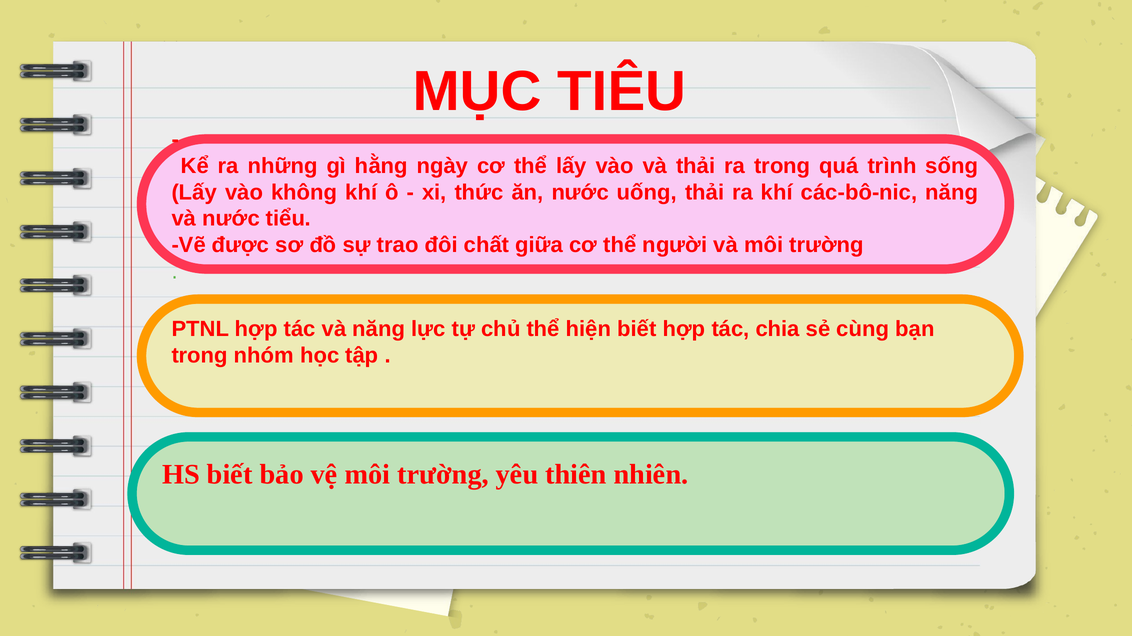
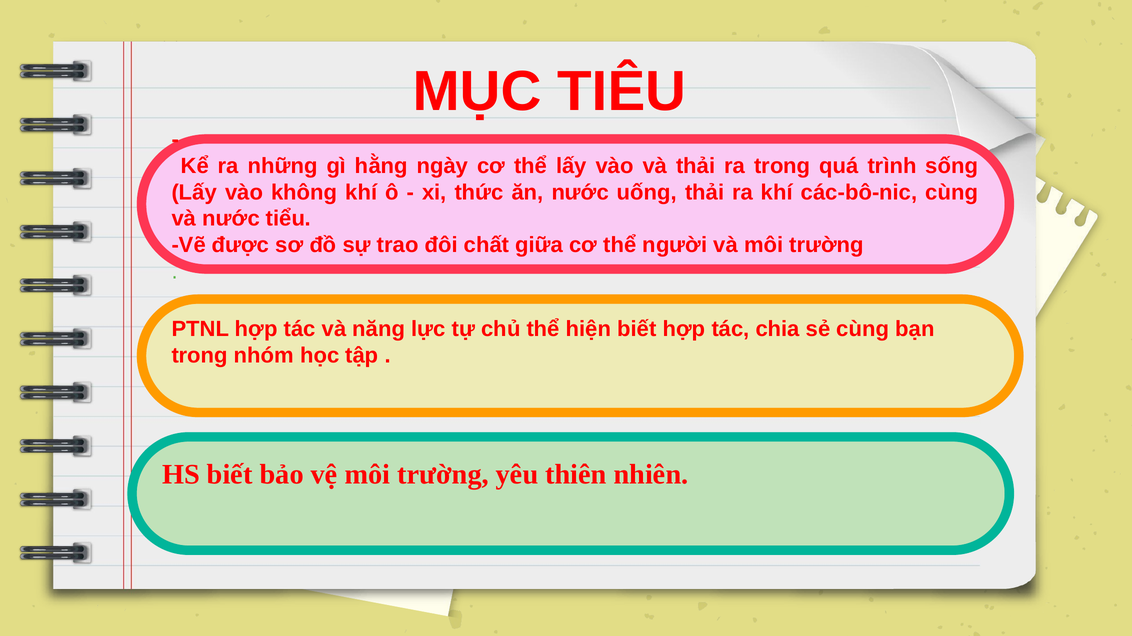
các-bô-nic năng: năng -> cùng (952, 193)
